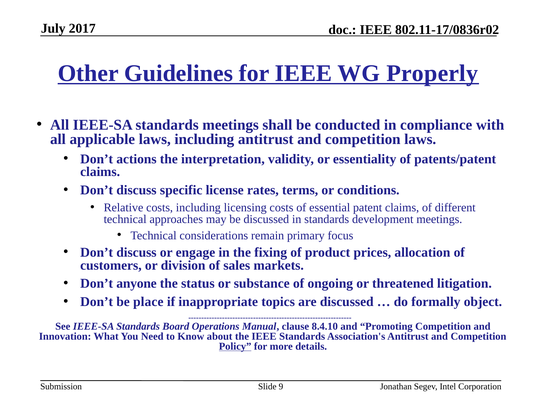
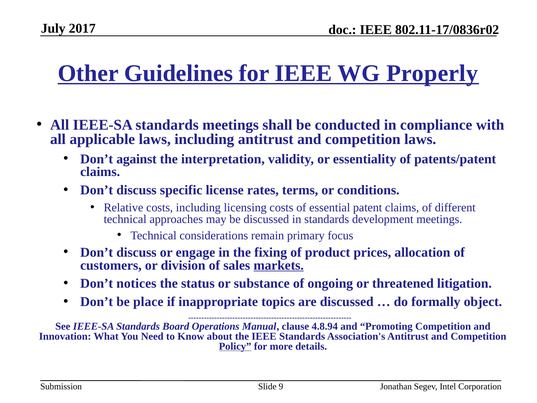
actions: actions -> against (137, 159)
markets underline: none -> present (279, 265)
anyone: anyone -> notices (136, 283)
8.4.10: 8.4.10 -> 4.8.94 (325, 326)
